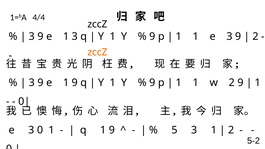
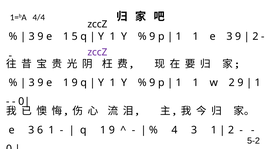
1 3: 3 -> 5 (75, 37)
zccZ colour: orange -> purple (97, 52)
3 0: 0 -> 6 (40, 130)
5: 5 -> 4 (175, 130)
